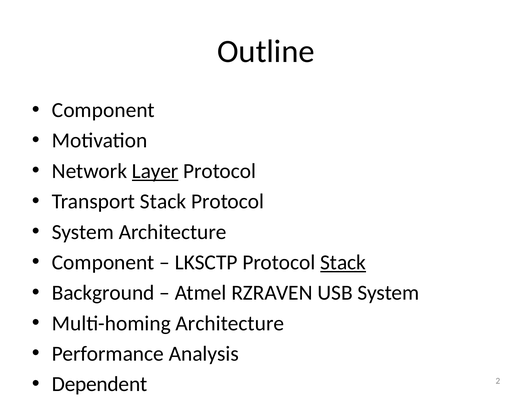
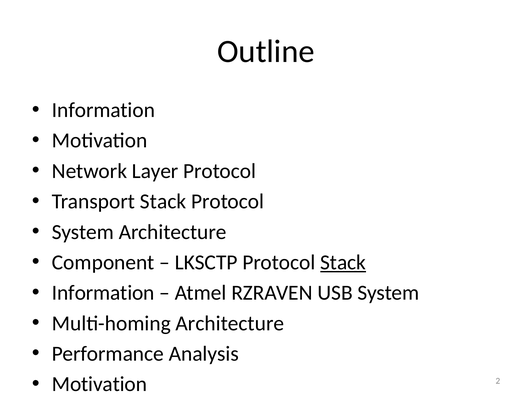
Component: Component -> Information (103, 110)
Layer underline: present -> none (155, 171)
Background: Background -> Information (103, 293)
Dependent: Dependent -> Motivation (99, 384)
